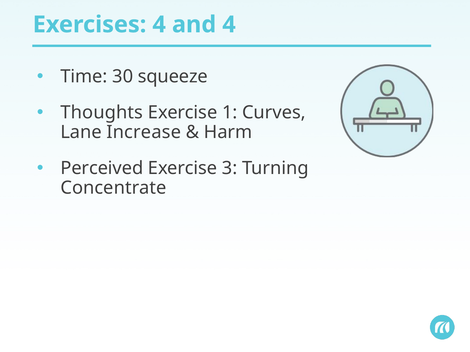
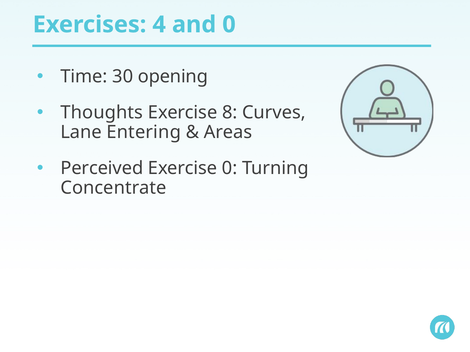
and 4: 4 -> 0 (229, 25)
squeeze: squeeze -> opening (173, 77)
1: 1 -> 8 (230, 113)
Increase: Increase -> Entering (144, 132)
Harm: Harm -> Areas (228, 132)
Exercise 3: 3 -> 0 (230, 168)
